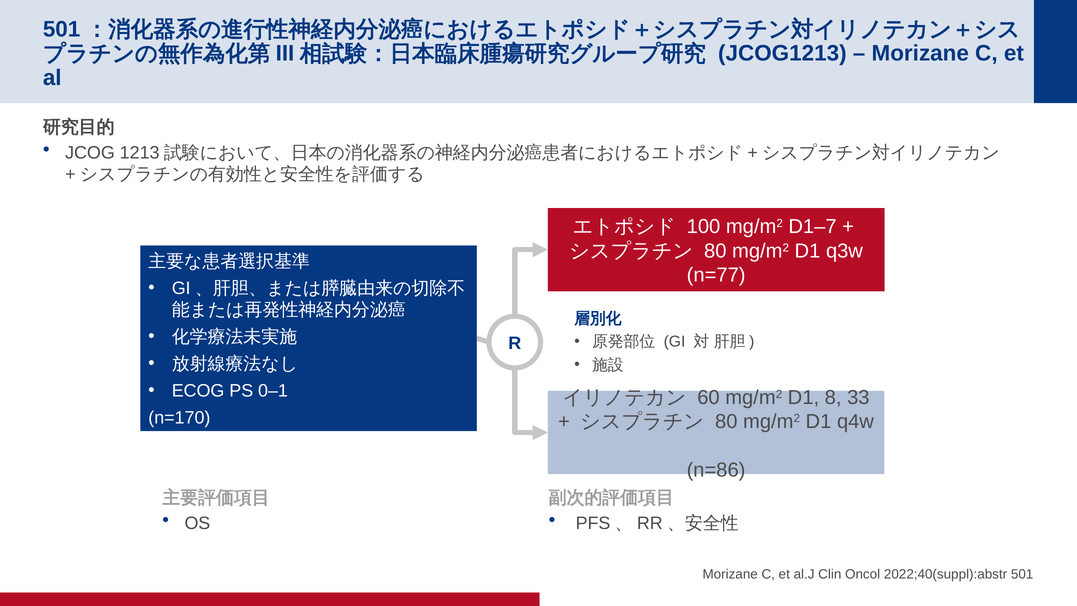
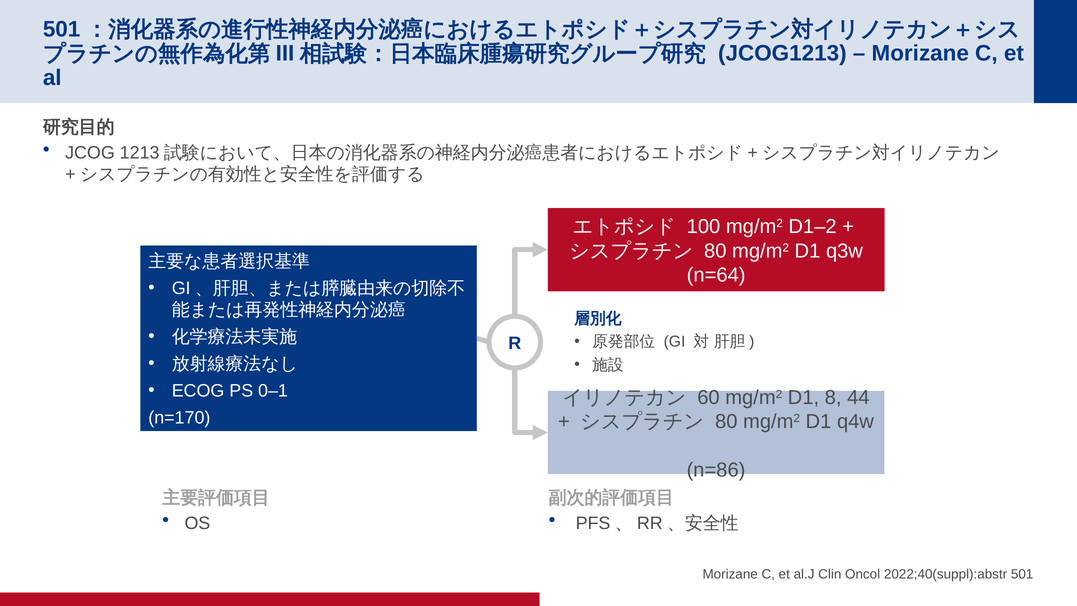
D1–7: D1–7 -> D1–2 (812, 227)
n=77: n=77 -> n=64 (716, 275)
33: 33 -> 44 (858, 397)
